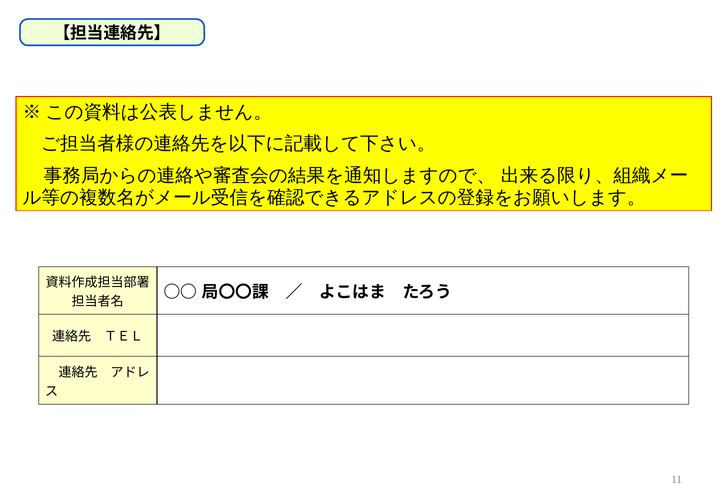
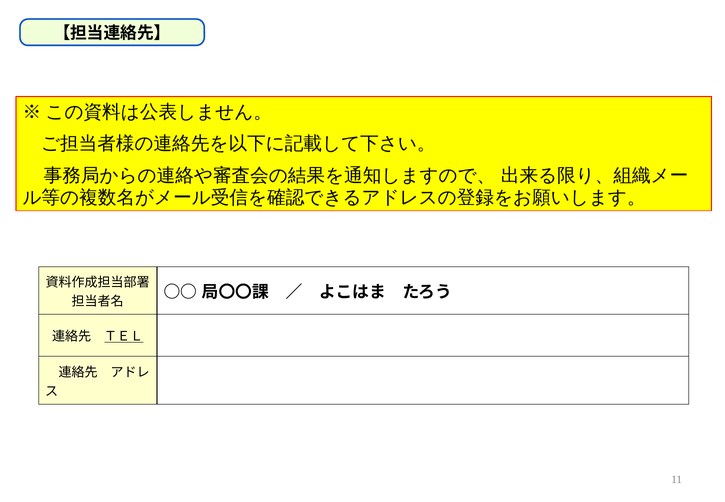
ＴＥＬ underline: none -> present (124, 337)
